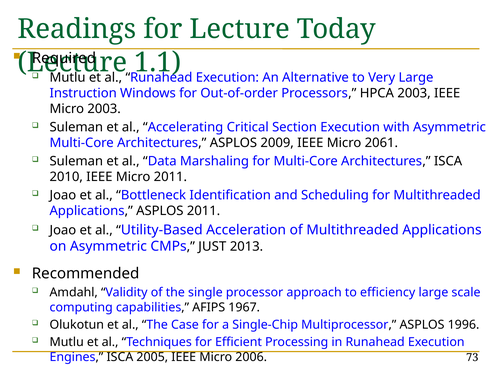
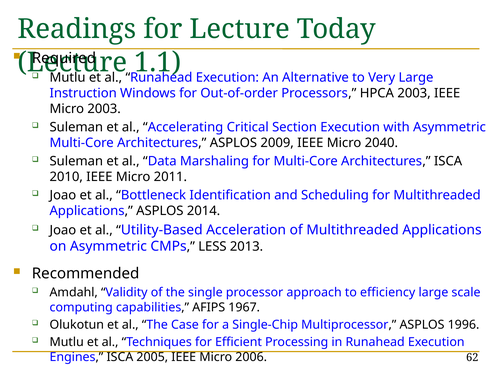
2061: 2061 -> 2040 (381, 143)
ASPLOS 2011: 2011 -> 2014 (204, 211)
JUST: JUST -> LESS (212, 247)
73: 73 -> 62 (472, 357)
